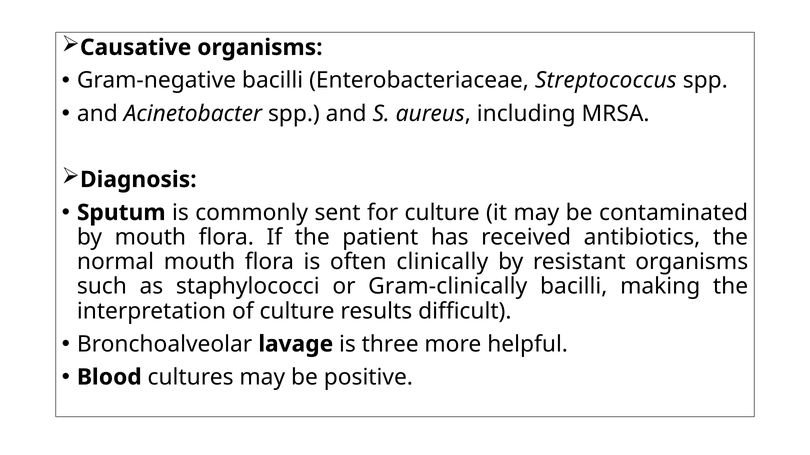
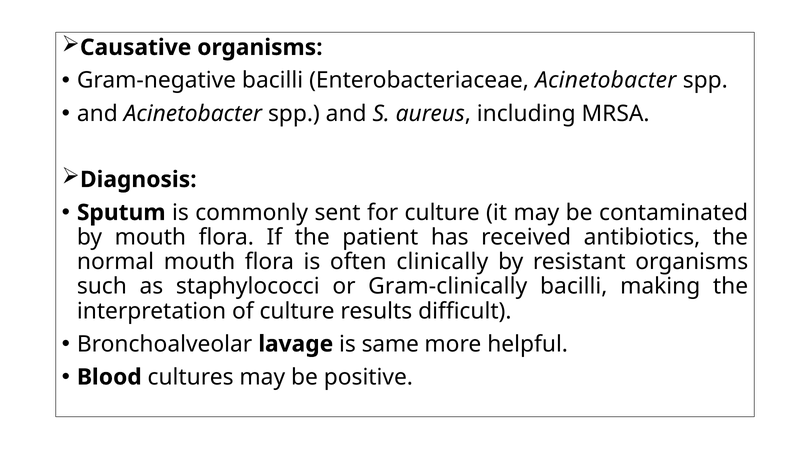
Enterobacteriaceae Streptococcus: Streptococcus -> Acinetobacter (606, 81)
three: three -> same (390, 344)
